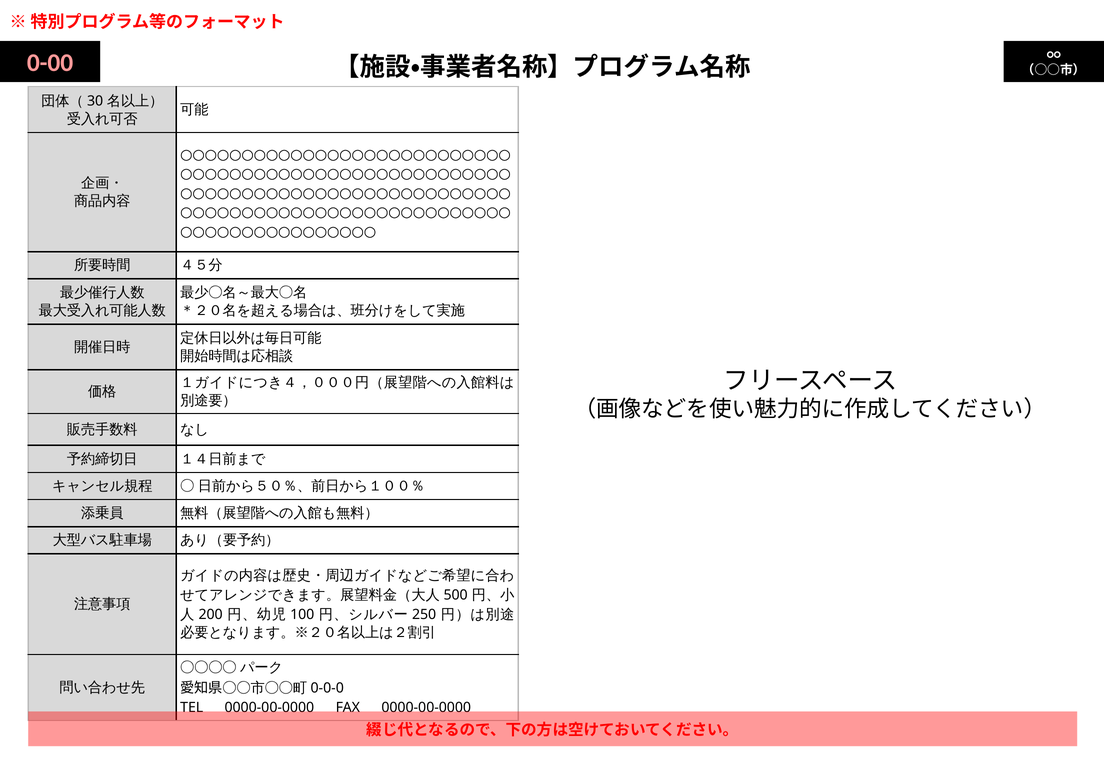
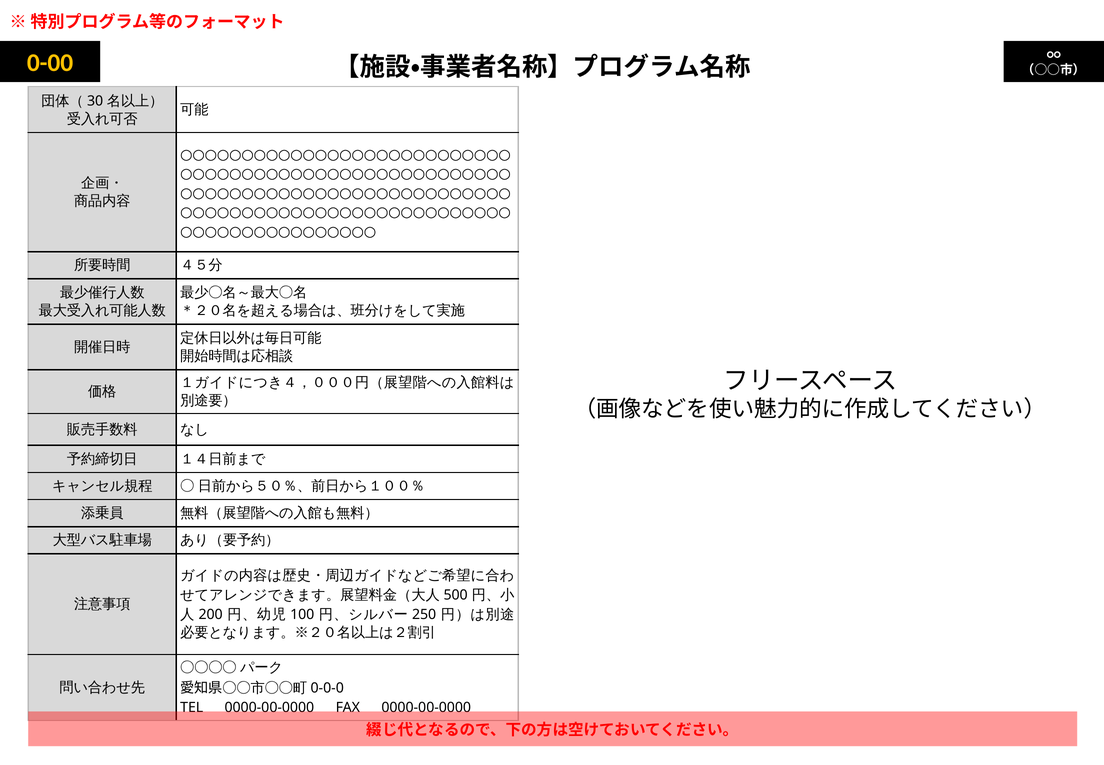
0-00 colour: pink -> yellow (50, 63)
